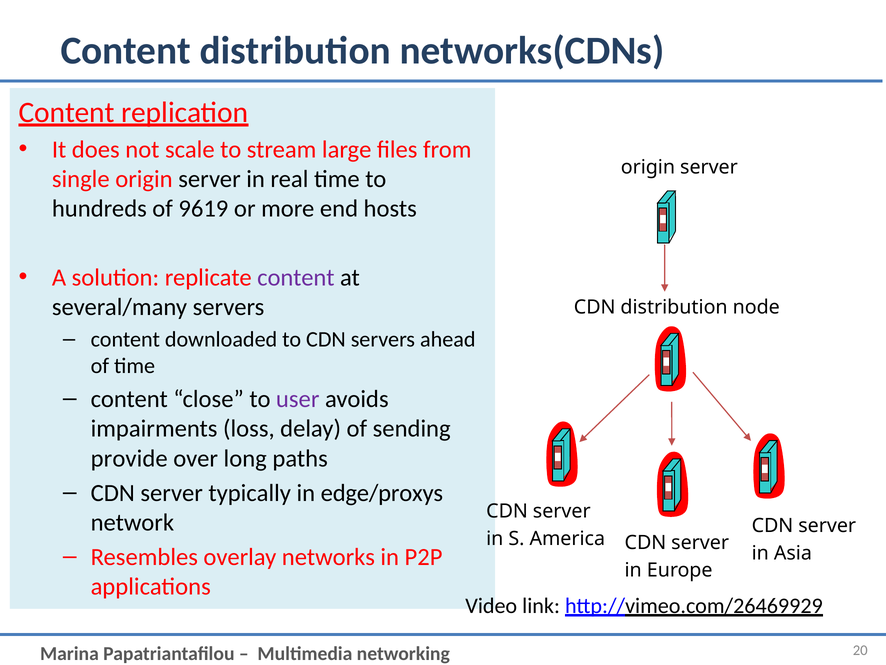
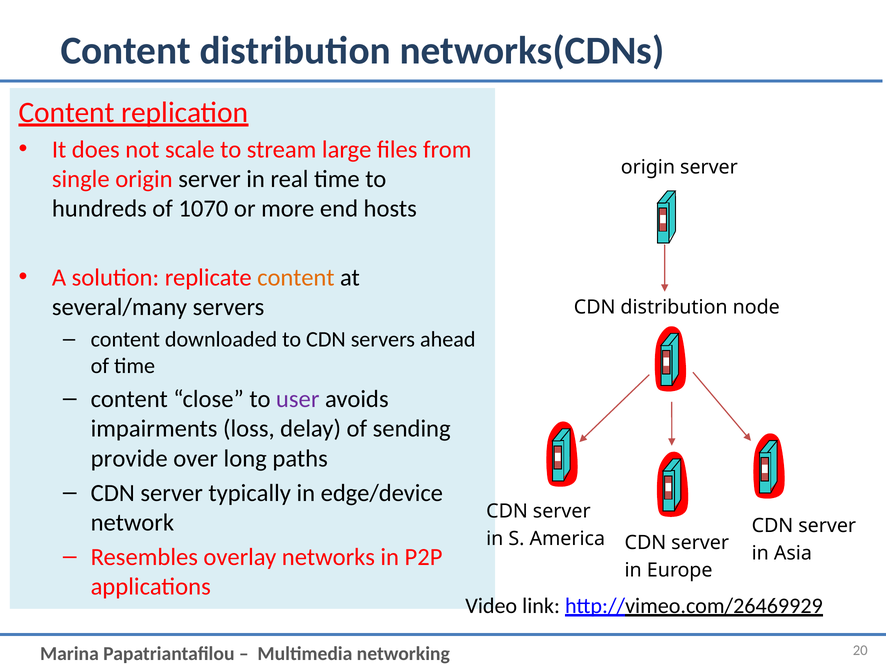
9619: 9619 -> 1070 (203, 208)
content colour: purple -> orange (296, 277)
edge/proxys: edge/proxys -> edge/device (382, 492)
